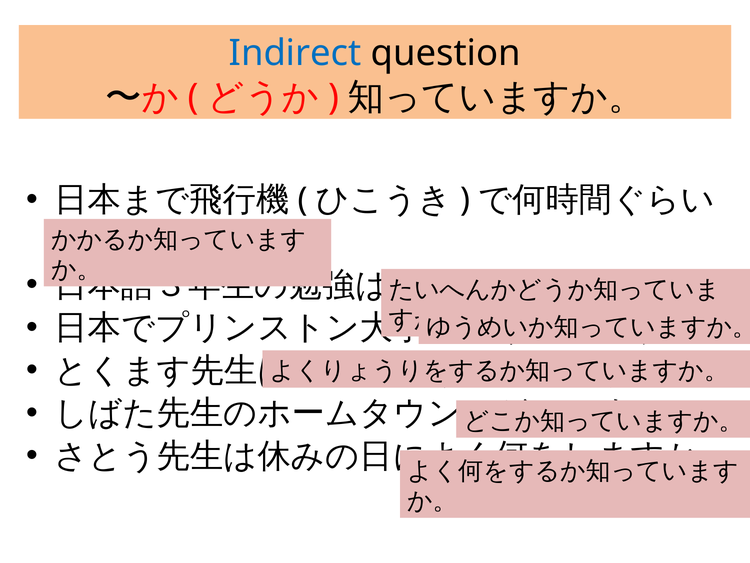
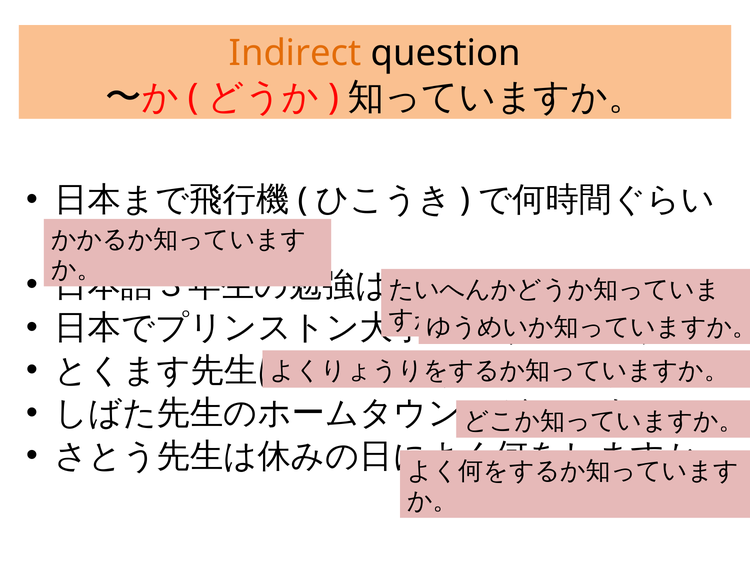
Indirect colour: blue -> orange (295, 53)
